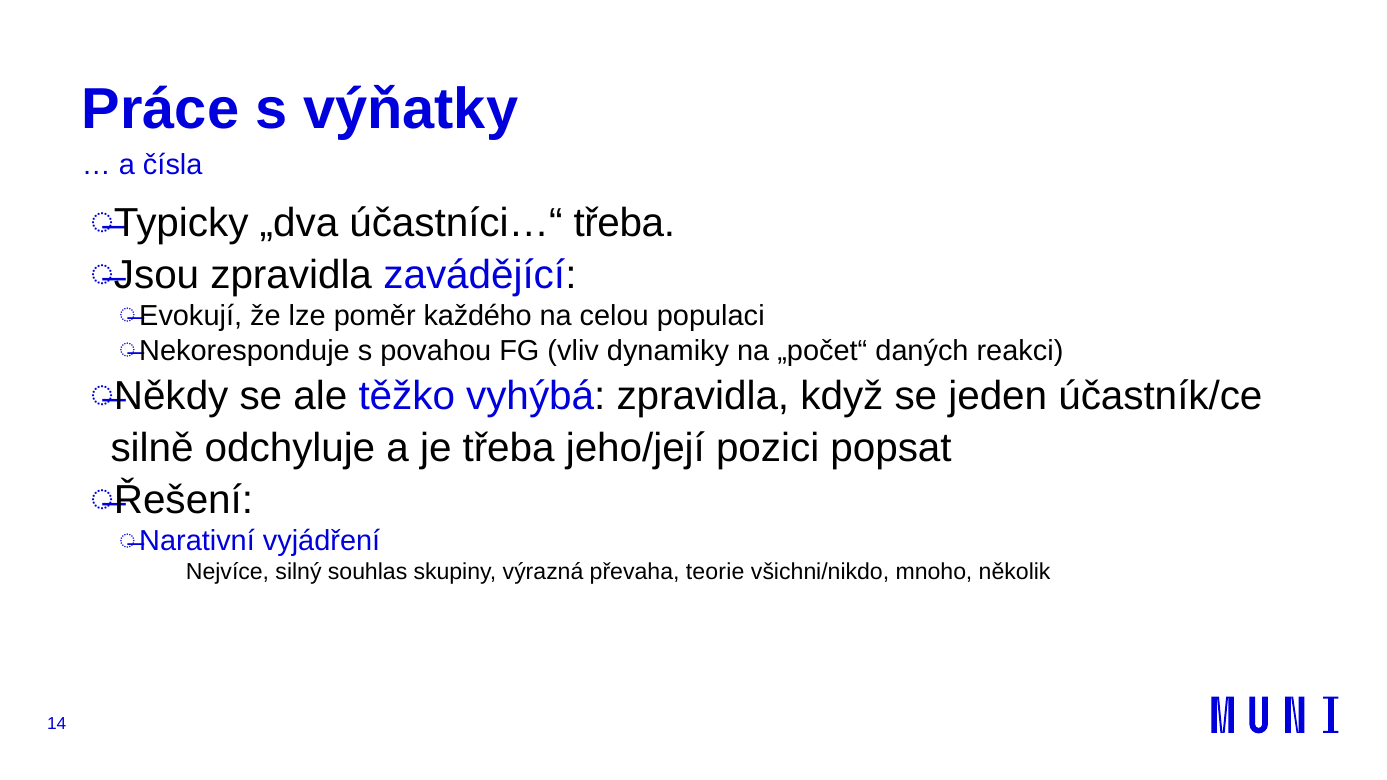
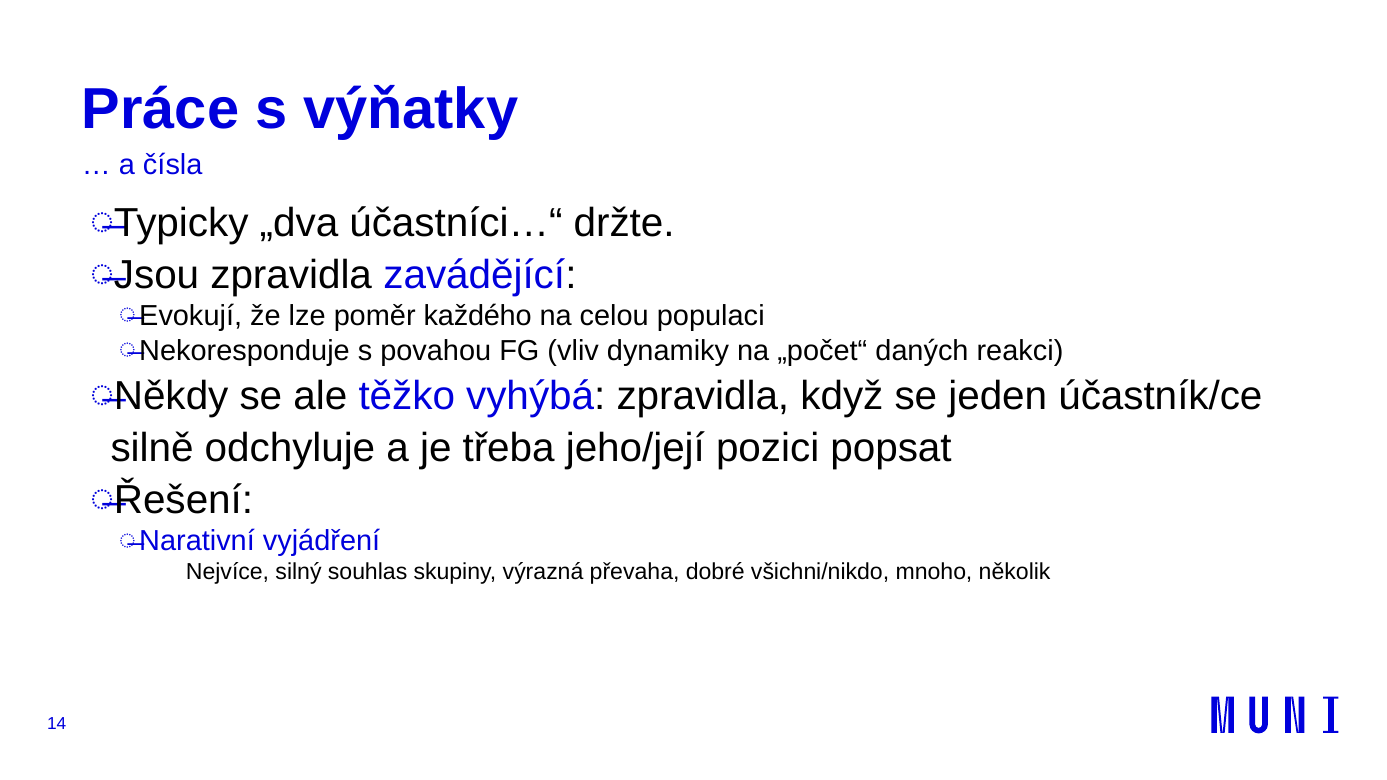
účastníci…“ třeba: třeba -> držte (624, 223)
teorie: teorie -> dobré (715, 572)
